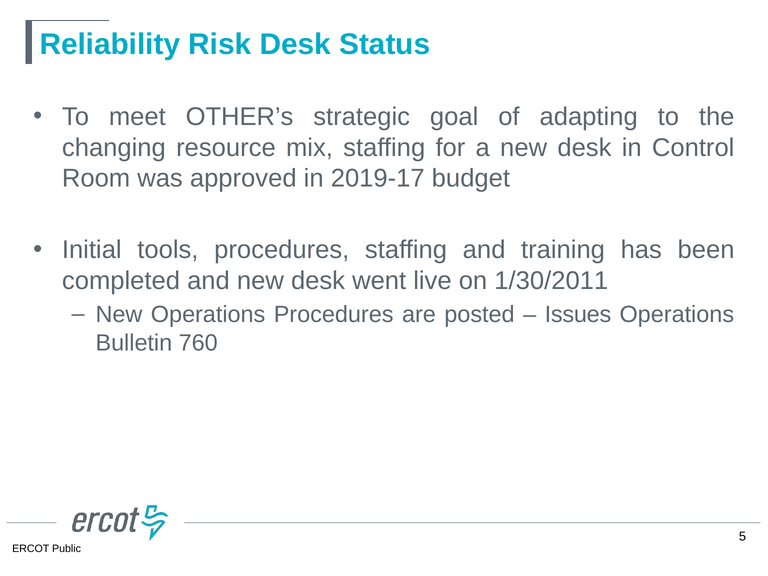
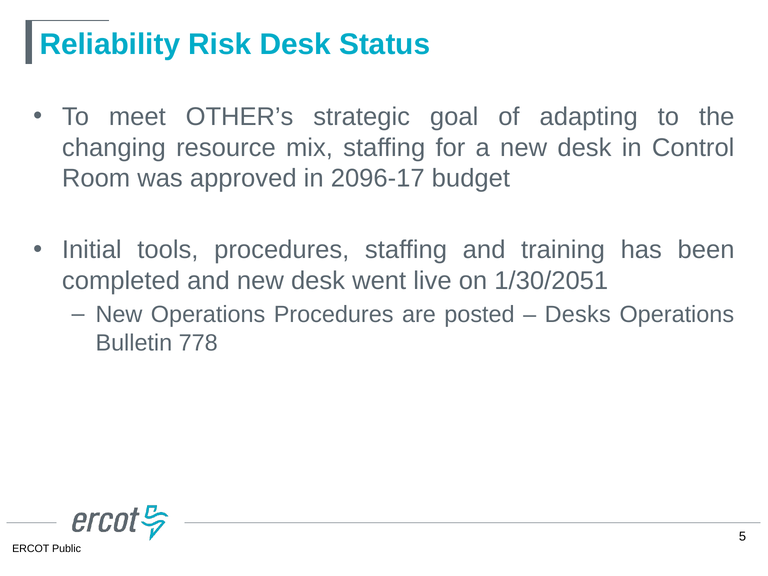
2019-17: 2019-17 -> 2096-17 (378, 178)
1/30/2011: 1/30/2011 -> 1/30/2051 (551, 281)
Issues: Issues -> Desks (578, 315)
760: 760 -> 778 (198, 343)
